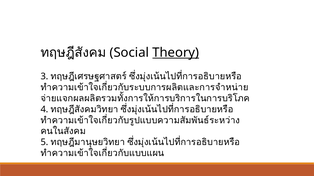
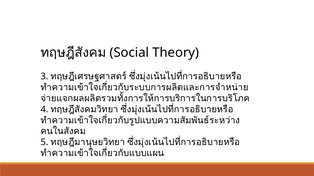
Theory underline: present -> none (176, 53)
